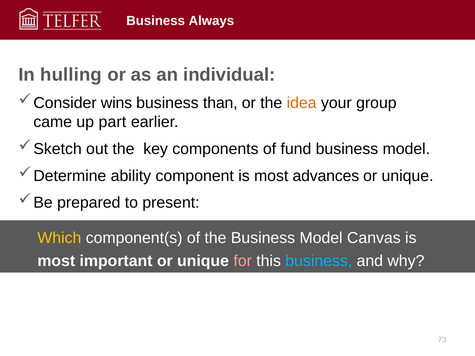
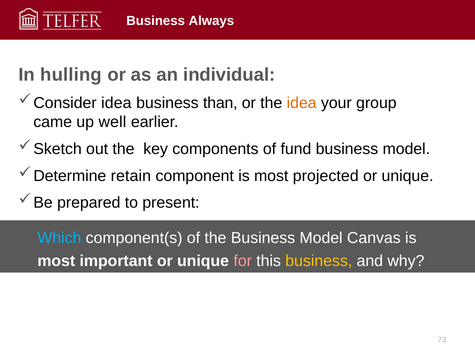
wins: wins -> idea (116, 103)
part: part -> well (112, 122)
ability: ability -> retain (131, 176)
advances: advances -> projected (326, 176)
Which colour: yellow -> light blue (59, 238)
business colour: light blue -> yellow (319, 261)
